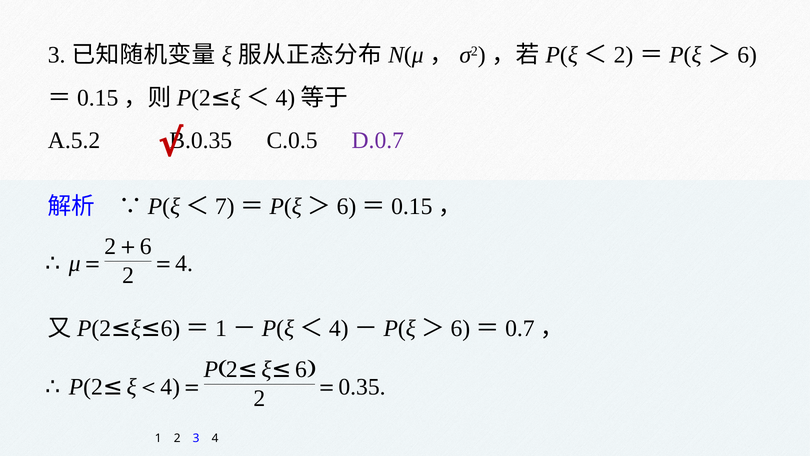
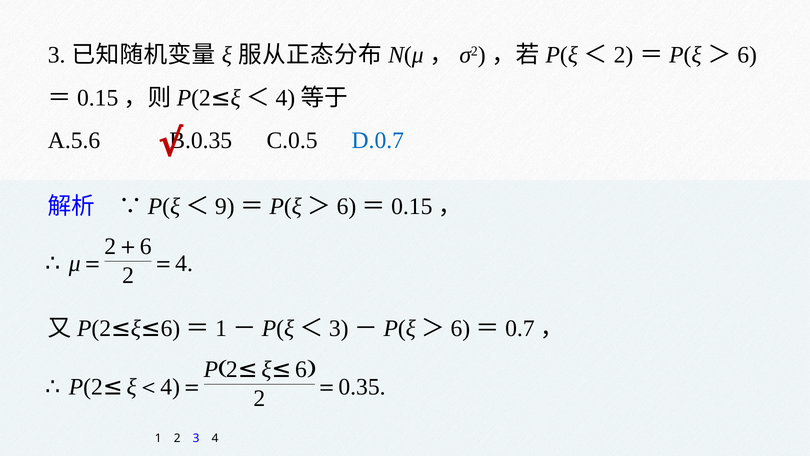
A.5.2: A.5.2 -> A.5.6 (74, 140)
D.0.7 colour: purple -> blue (378, 140)
7: 7 -> 9 (225, 206)
4: 4 -> 3 (339, 328)
